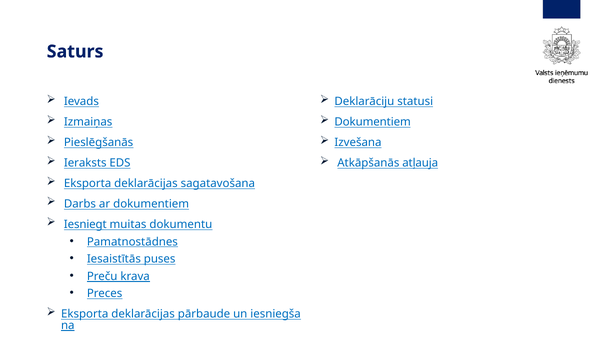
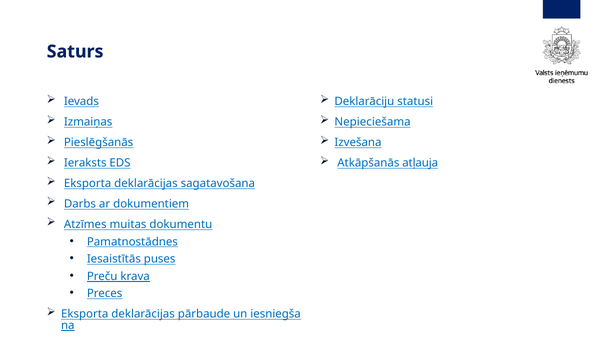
Dokumentiem: Dokumentiem -> Nepieciešama (373, 122)
Iesniegt: Iesniegt -> Atzīmes (85, 224)
